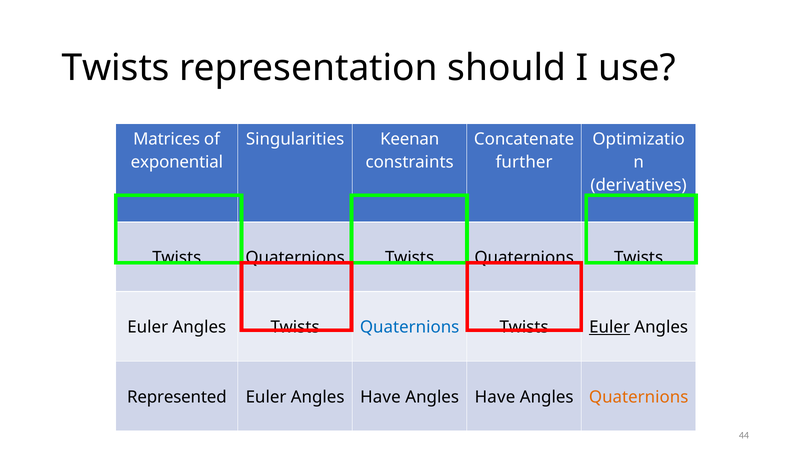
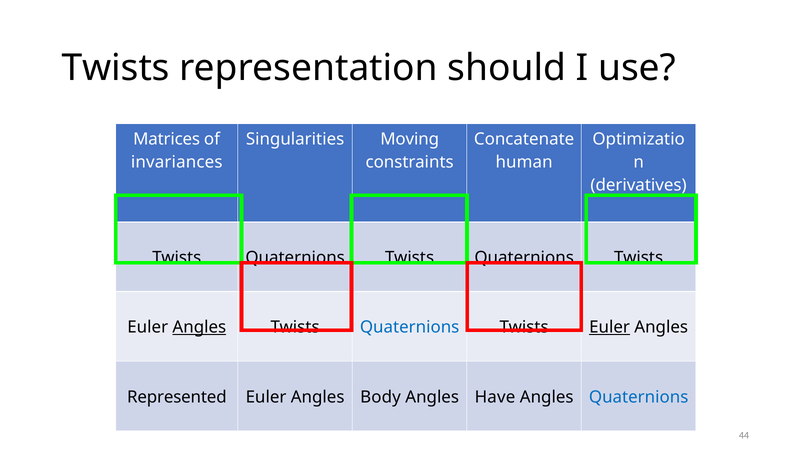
Keenan: Keenan -> Moving (410, 139)
exponential: exponential -> invariances (177, 162)
further: further -> human (524, 162)
Angles underline: none -> present (199, 328)
Euler Angles Have: Have -> Body (380, 397)
Quaternions colour: orange -> blue (639, 397)
